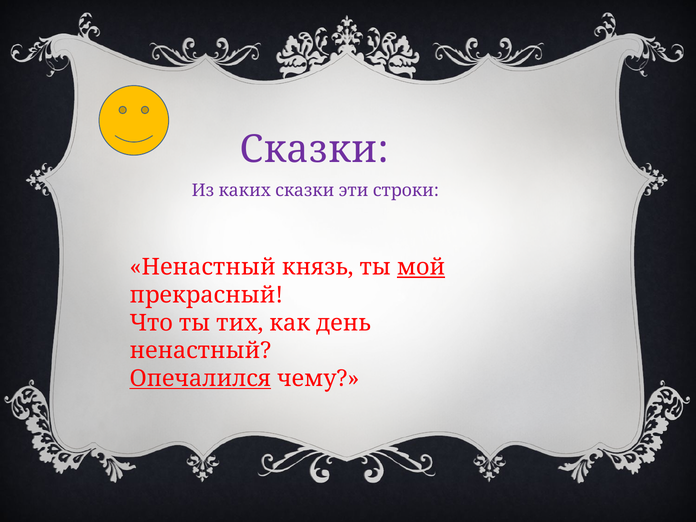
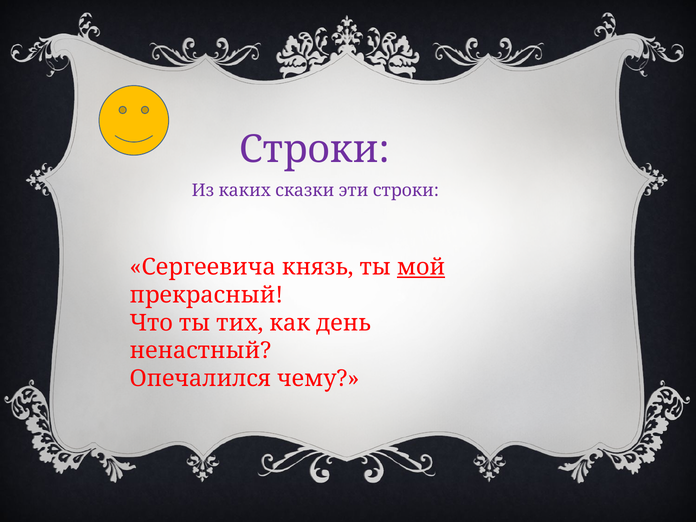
Сказки: Сказки -> Строки (314, 150)
Ненастный: Ненастный -> Сергеевича (203, 267)
Опечалился underline: present -> none (200, 379)
